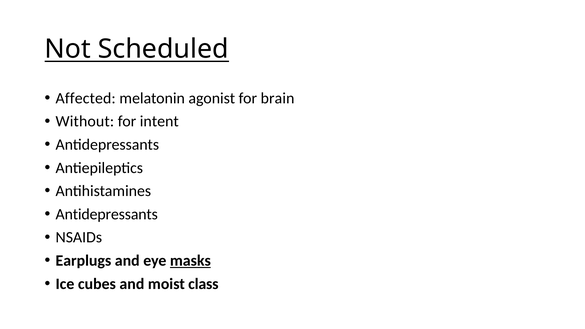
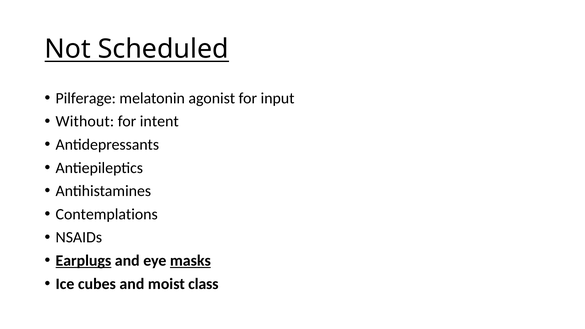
Affected: Affected -> Pilferage (86, 98)
brain: brain -> input (278, 98)
Antidepressants: Antidepressants -> Contemplations (107, 214)
Earplugs underline: none -> present (83, 261)
